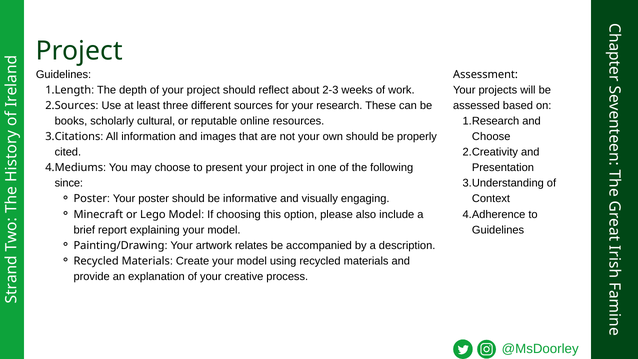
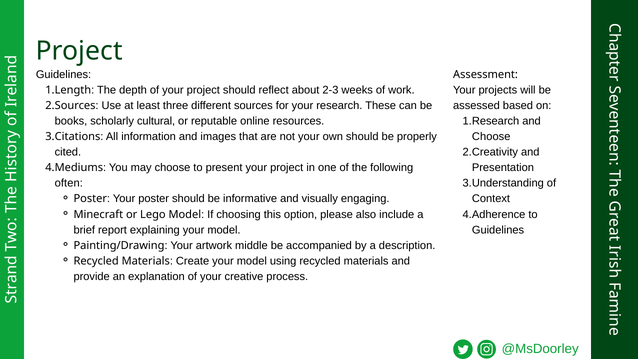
since: since -> often (69, 183)
relates: relates -> middle (251, 245)
